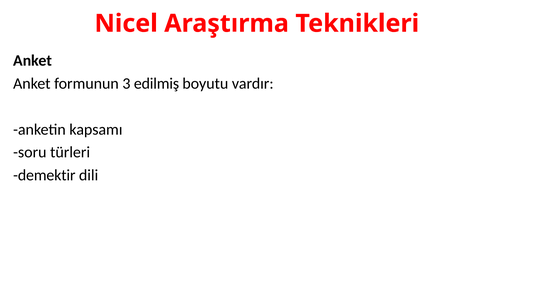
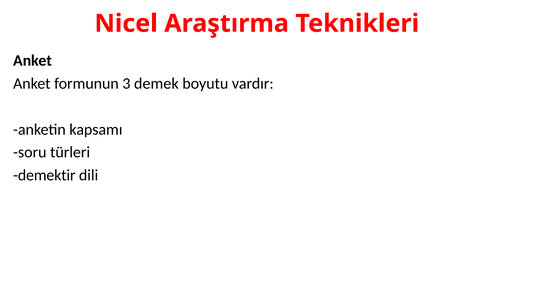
edilmiş: edilmiş -> demek (156, 83)
